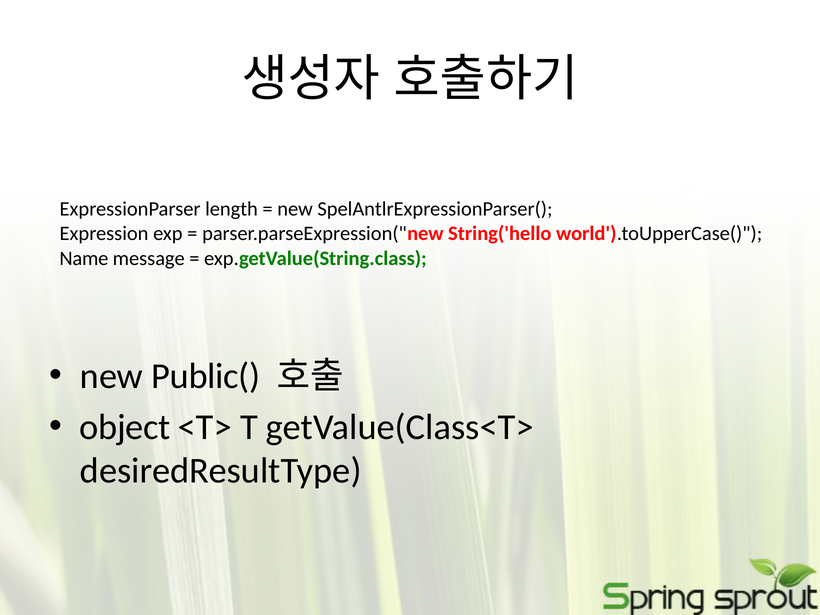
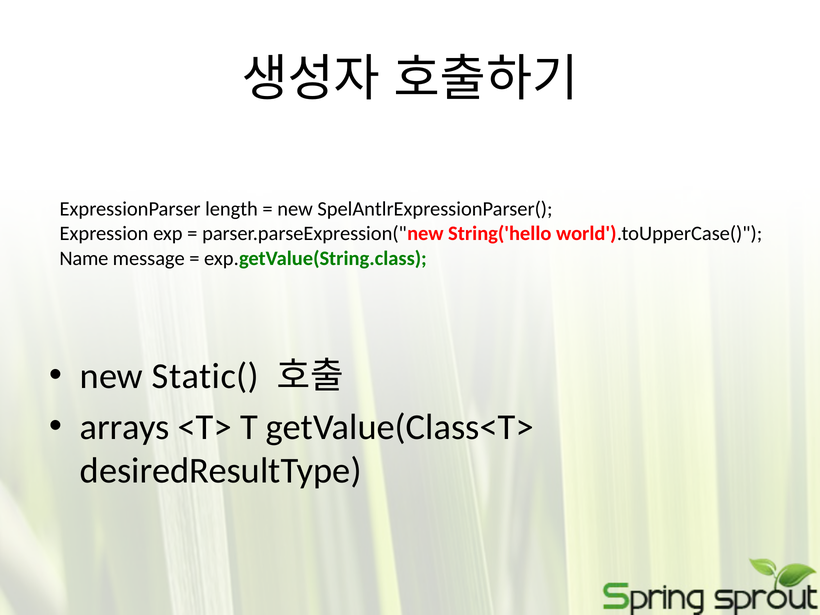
Public(: Public( -> Static( (205, 376)
object: object -> arrays (125, 427)
